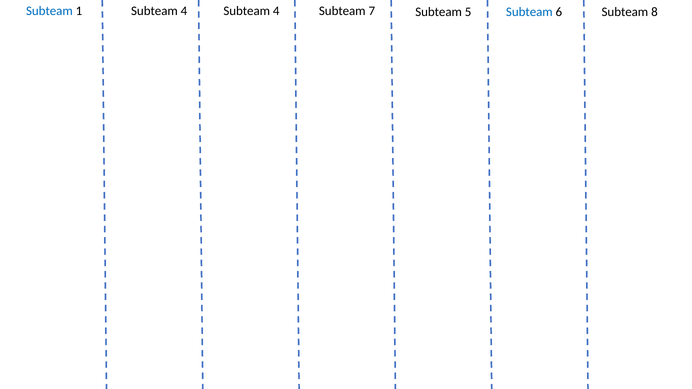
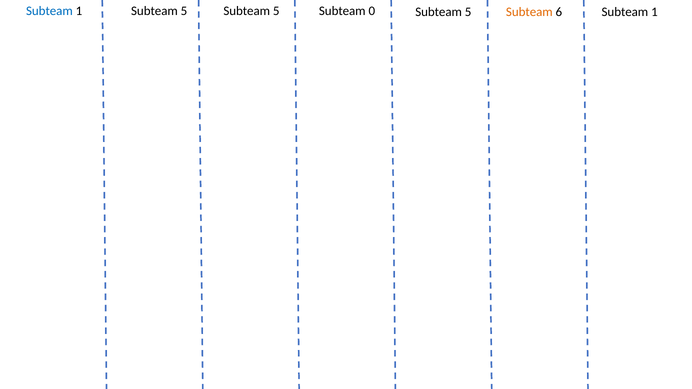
1 Subteam 4: 4 -> 5 (184, 11)
4: 4 -> 5 (276, 11)
7: 7 -> 0 (372, 11)
Subteam colour: blue -> orange (529, 12)
6 Subteam 8: 8 -> 1 (654, 12)
